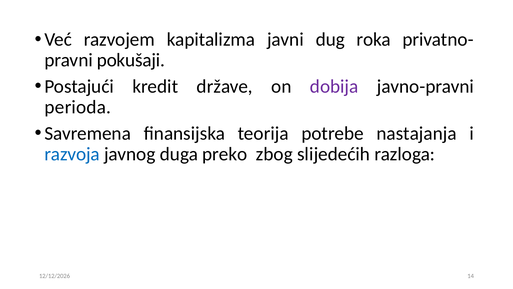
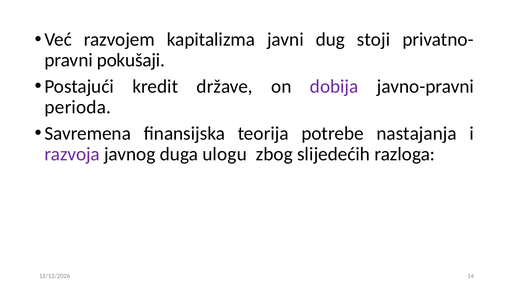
roka: roka -> stoji (374, 39)
razvoja colour: blue -> purple (72, 154)
preko: preko -> ulogu (225, 154)
